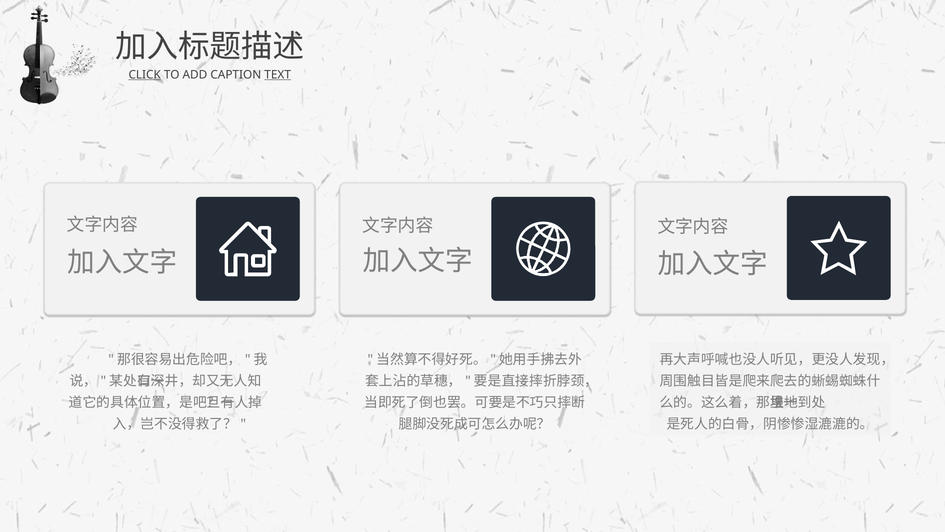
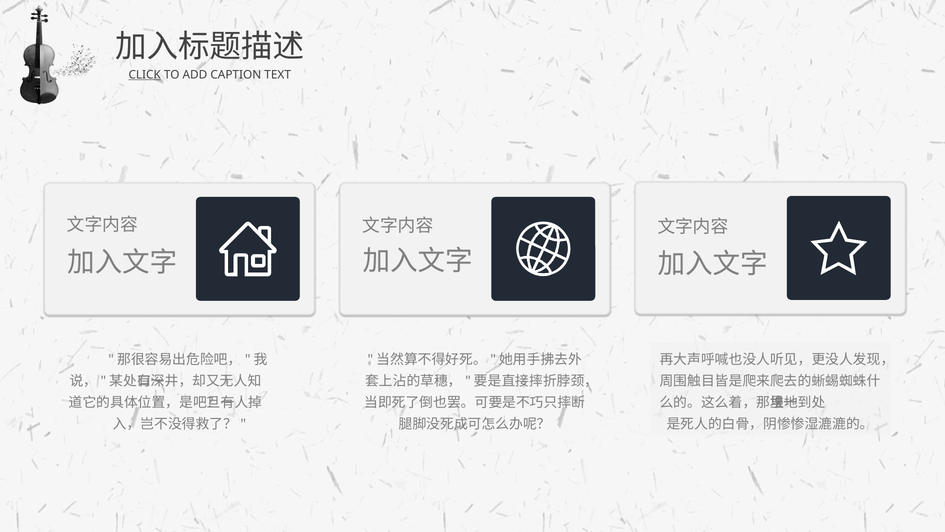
TEXT underline: present -> none (278, 75)
